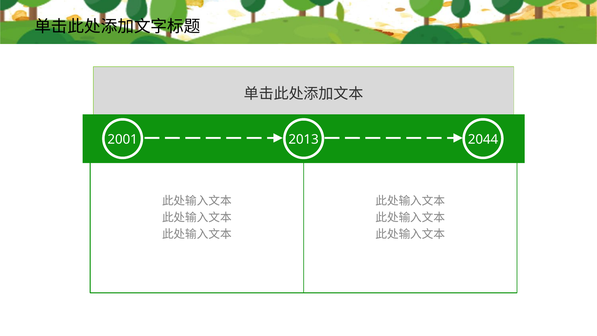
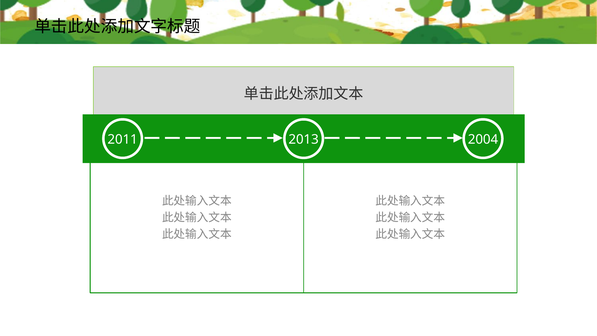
2001: 2001 -> 2011 (123, 139)
2044: 2044 -> 2004 (483, 139)
